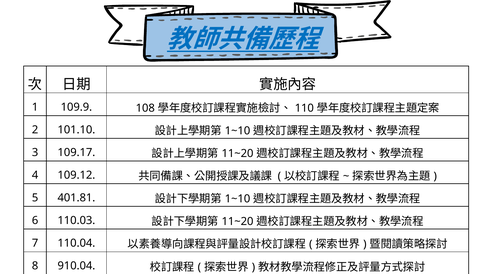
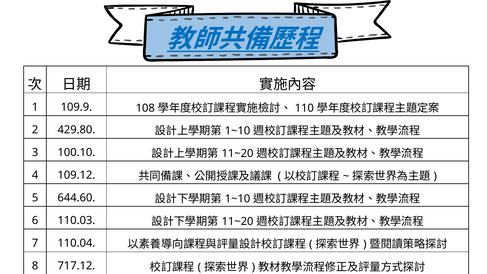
101.10: 101.10 -> 429.80 (76, 130)
109.17: 109.17 -> 100.10 (76, 152)
401.81: 401.81 -> 644.60 (76, 198)
910.04: 910.04 -> 717.12 (76, 266)
